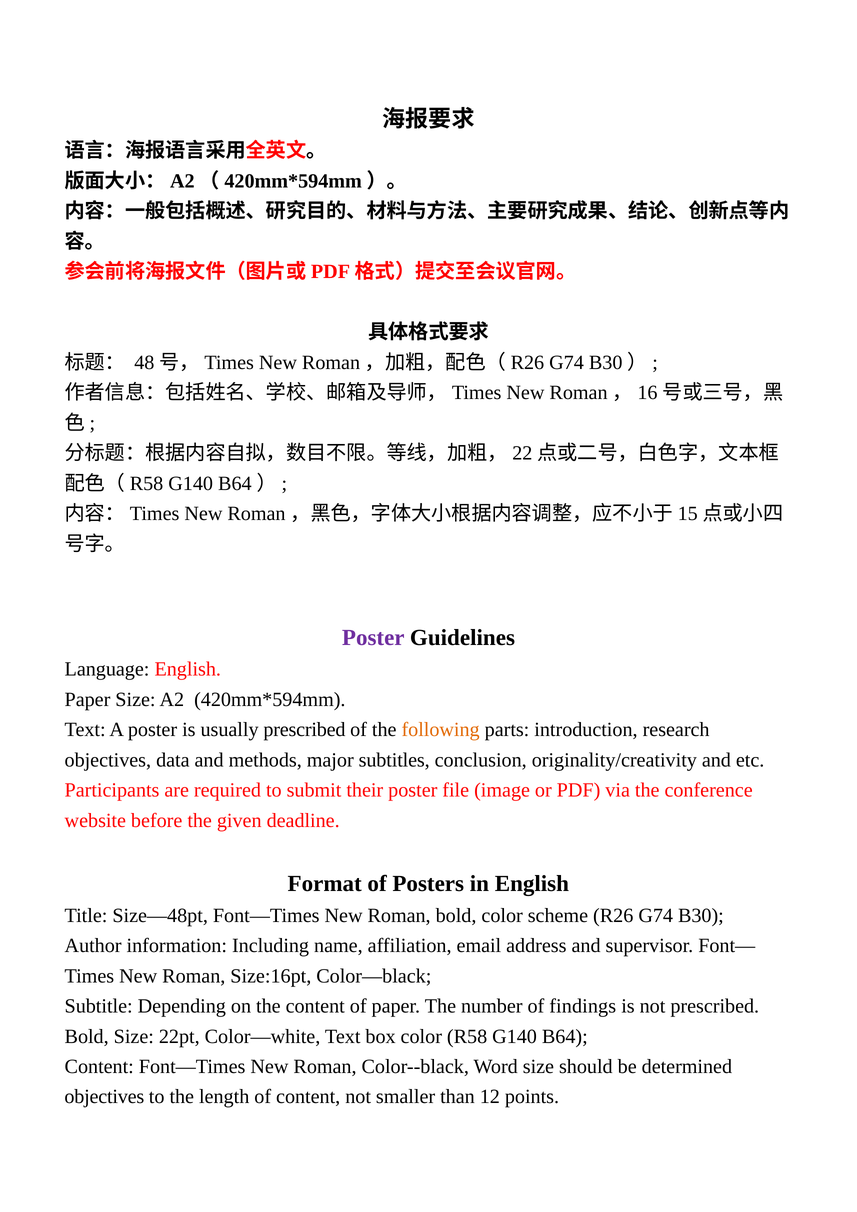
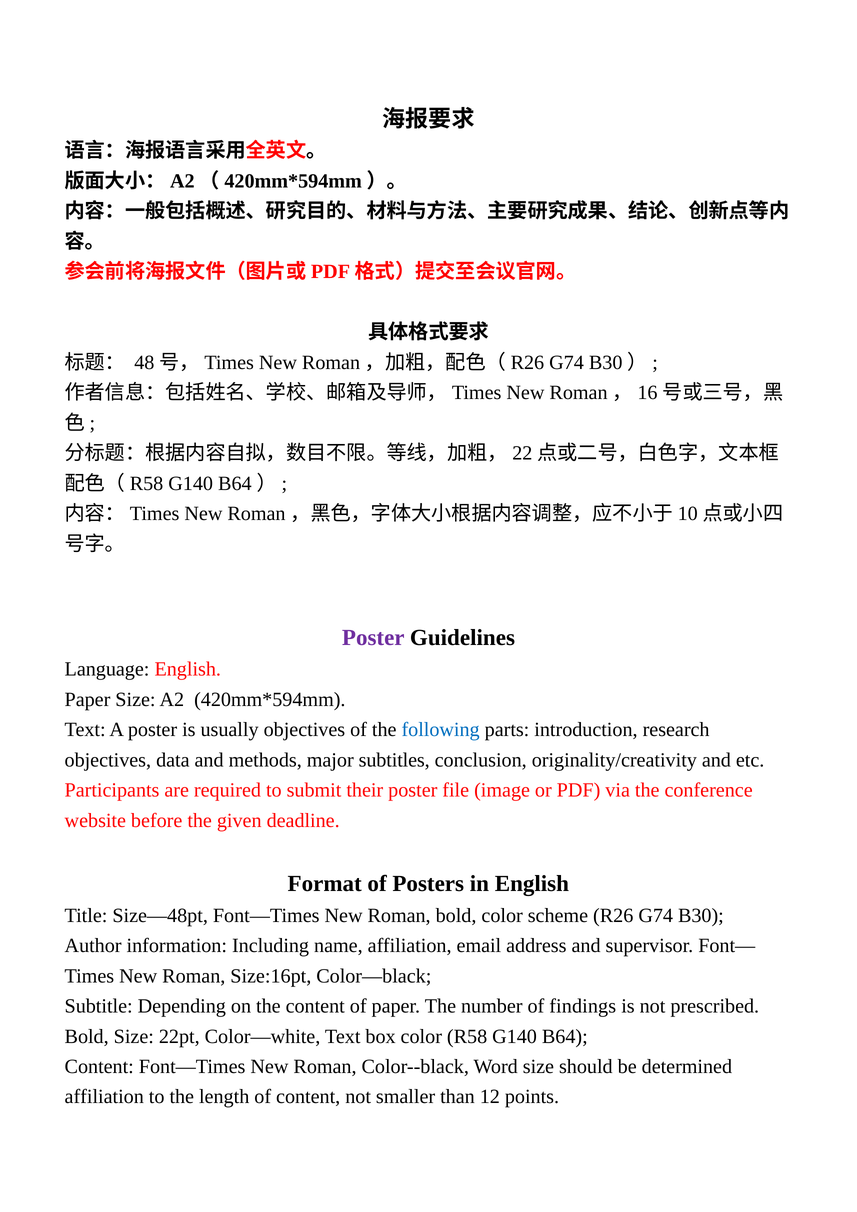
15: 15 -> 10 (688, 514)
usually prescribed: prescribed -> objectives (304, 730)
following colour: orange -> blue (441, 730)
objectives: objectives -> affiliation (104, 1097)
